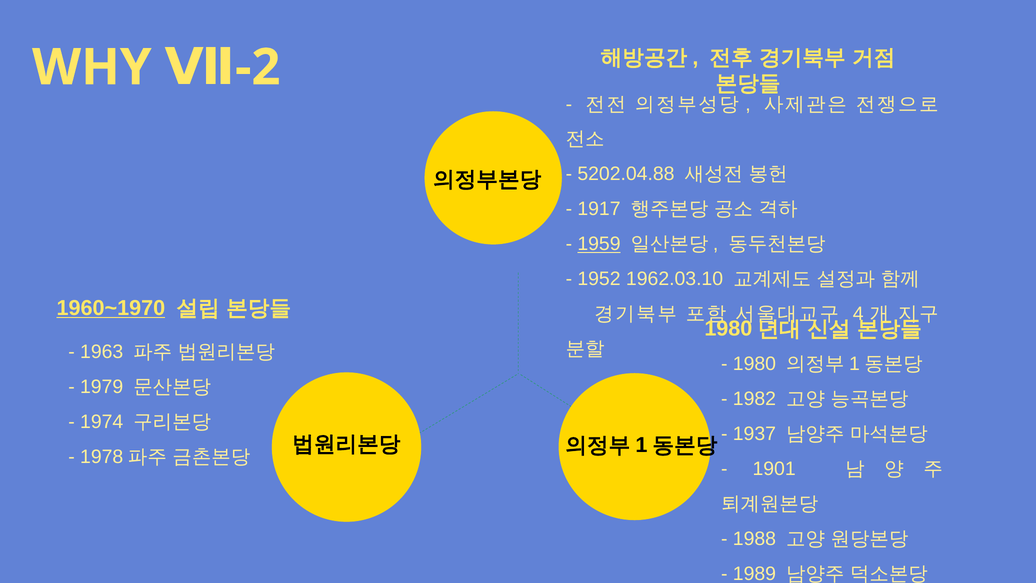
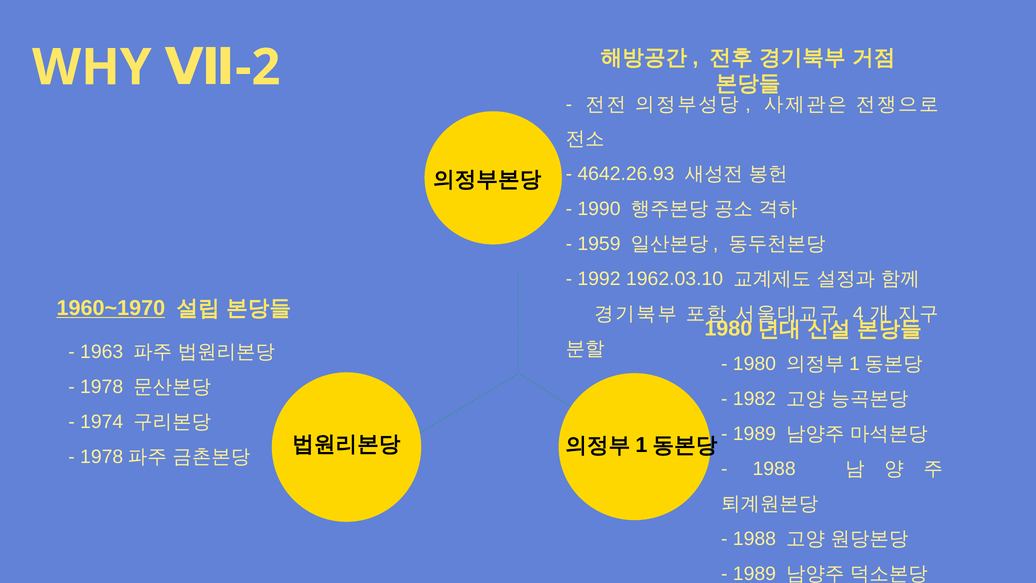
5202.04.88: 5202.04.88 -> 4642.26.93 (626, 174)
1917: 1917 -> 1990 (599, 209)
1959 underline: present -> none (599, 244)
1952: 1952 -> 1992 (599, 279)
1979: 1979 -> 1978 (102, 387)
1937: 1937 -> 1989 (754, 434)
1901: 1901 -> 1988 (774, 469)
